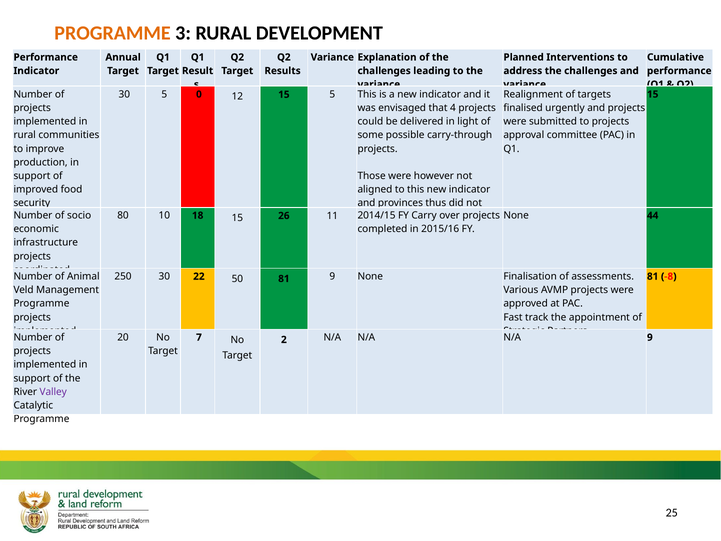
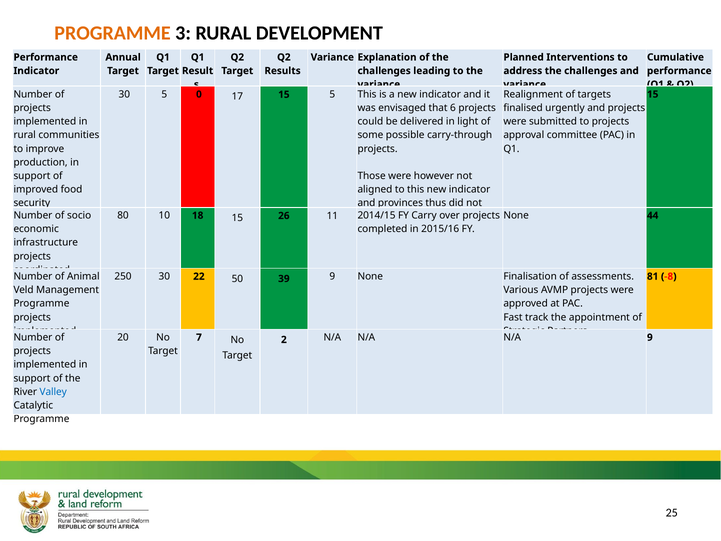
12: 12 -> 17 (237, 97)
4: 4 -> 6 (453, 108)
50 81: 81 -> 39 (284, 279)
Valley colour: purple -> blue (53, 392)
